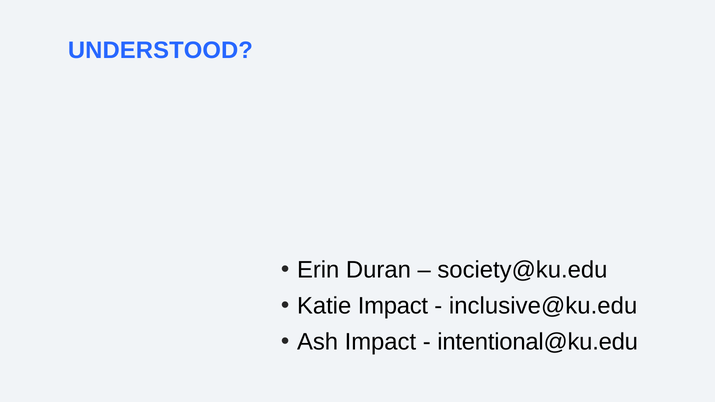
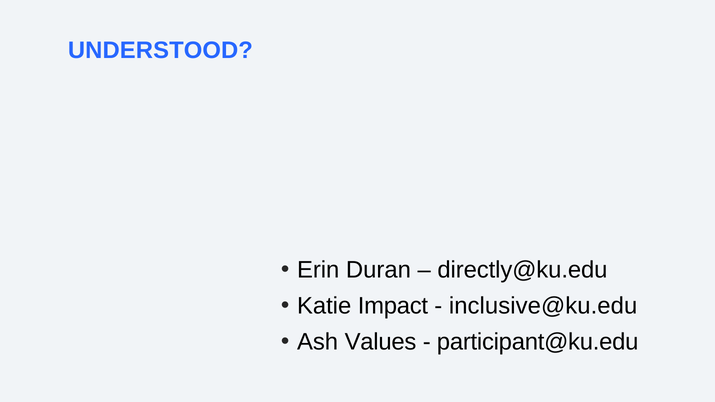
society@ku.edu: society@ku.edu -> directly@ku.edu (522, 270)
Ash Impact: Impact -> Values (381, 342)
intentional@ku.edu: intentional@ku.edu -> participant@ku.edu (538, 342)
